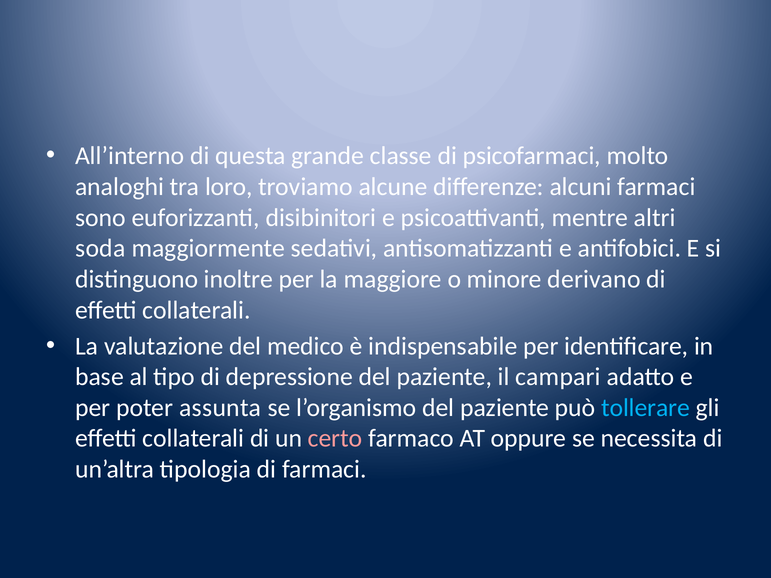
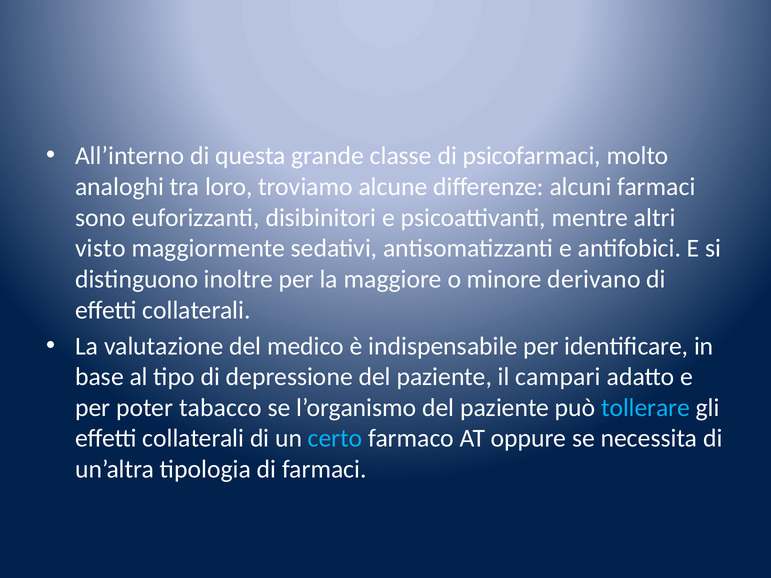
soda: soda -> visto (100, 249)
assunta: assunta -> tabacco (220, 408)
certo colour: pink -> light blue (335, 439)
